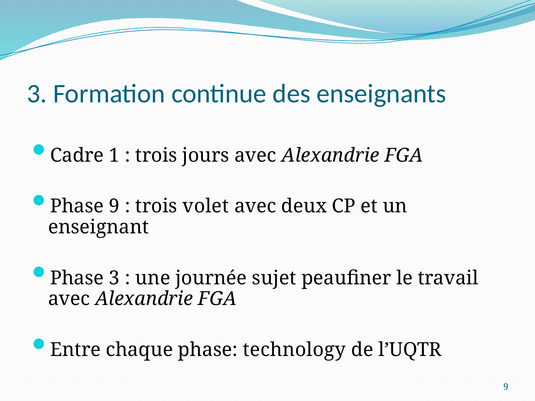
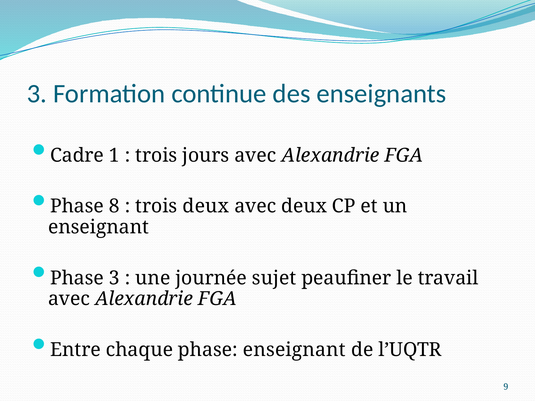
Phase 9: 9 -> 8 (114, 206)
trois volet: volet -> deux (206, 206)
phase technology: technology -> enseignant (294, 350)
